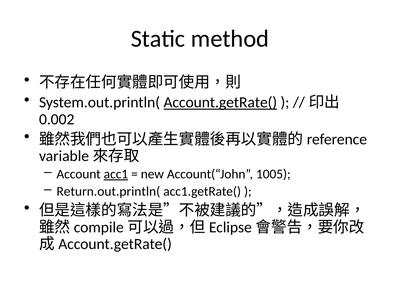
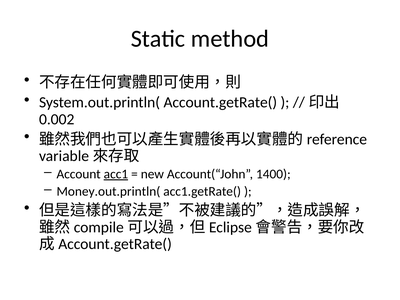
Account.getRate( underline: present -> none (220, 102)
1005: 1005 -> 1400 (273, 174)
Return.out.println(: Return.out.println( -> Money.out.println( (108, 191)
